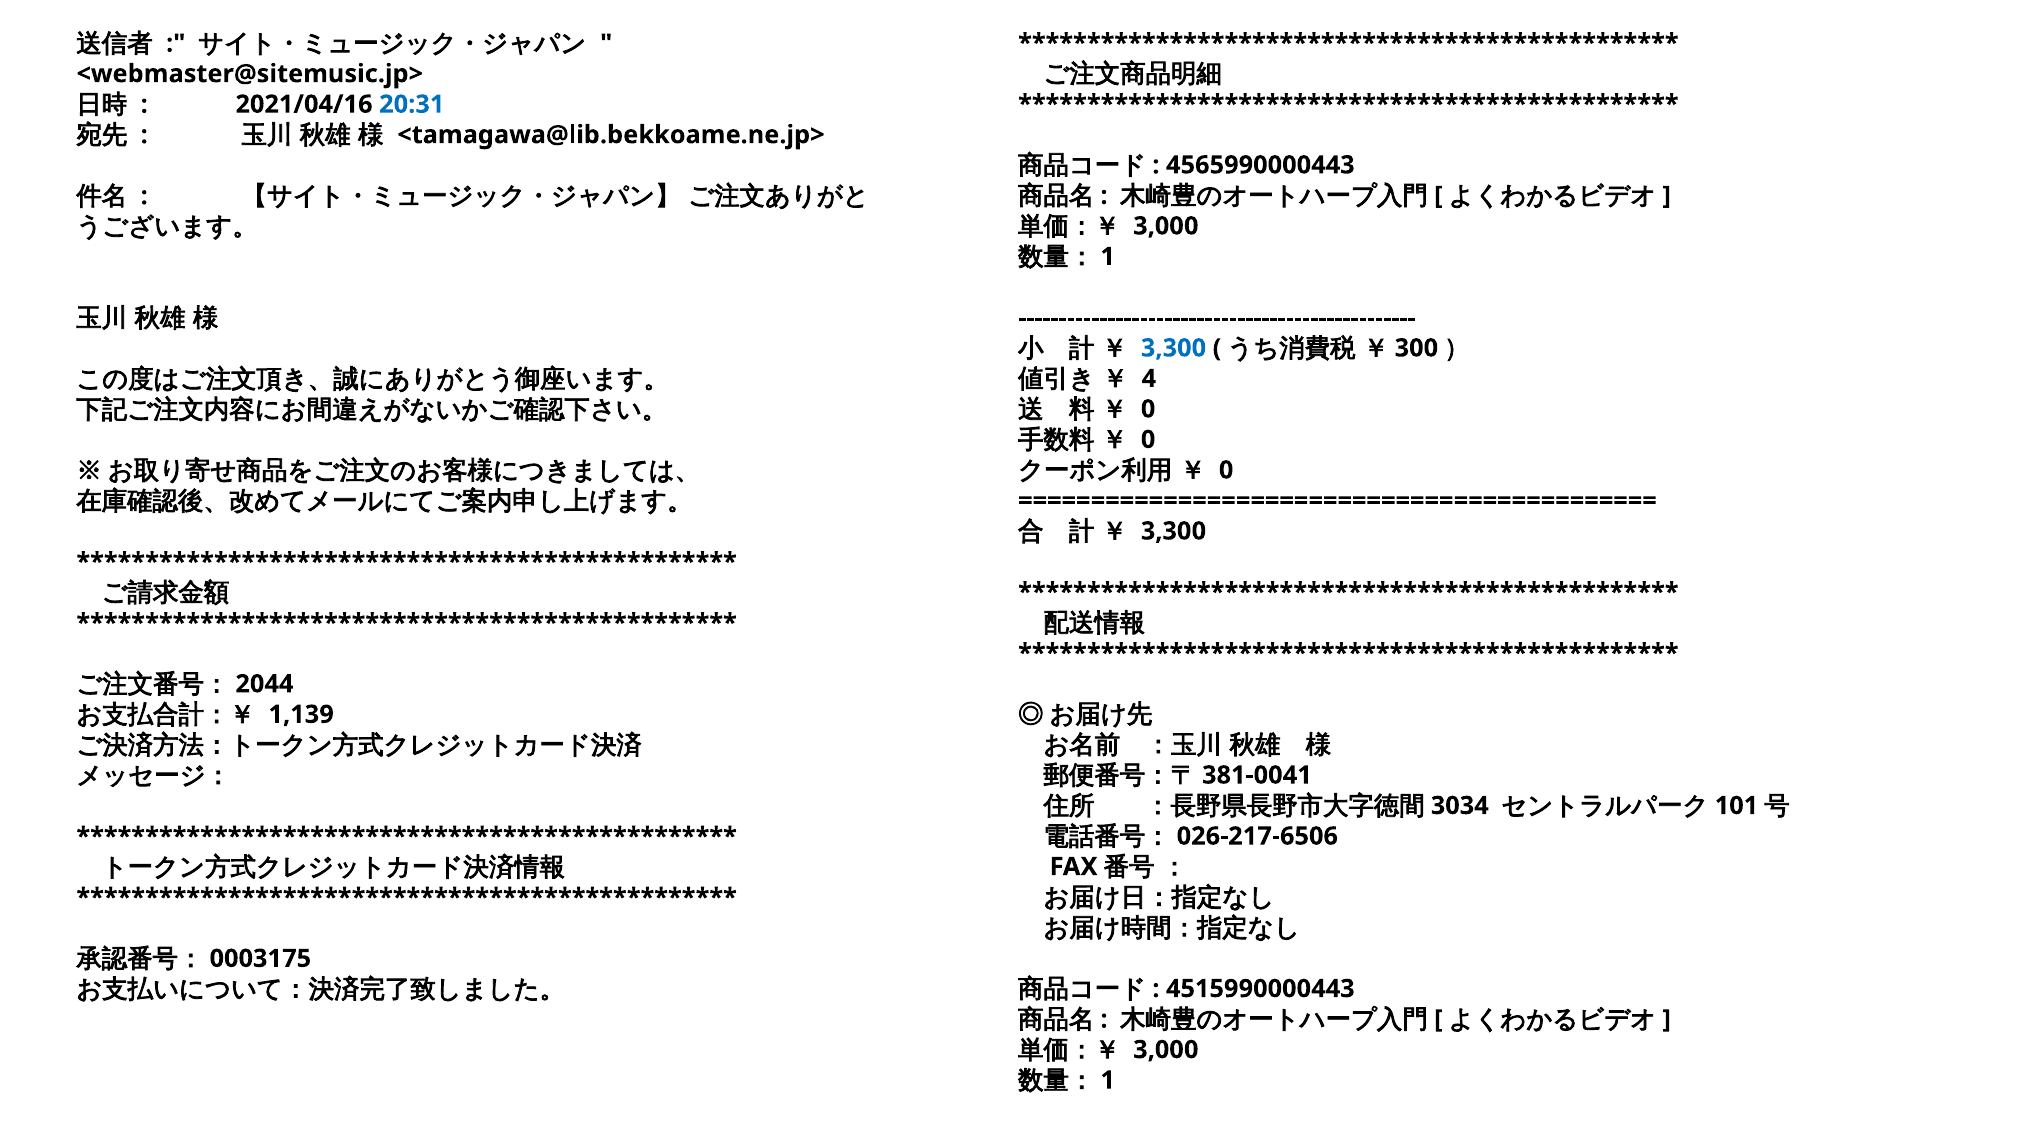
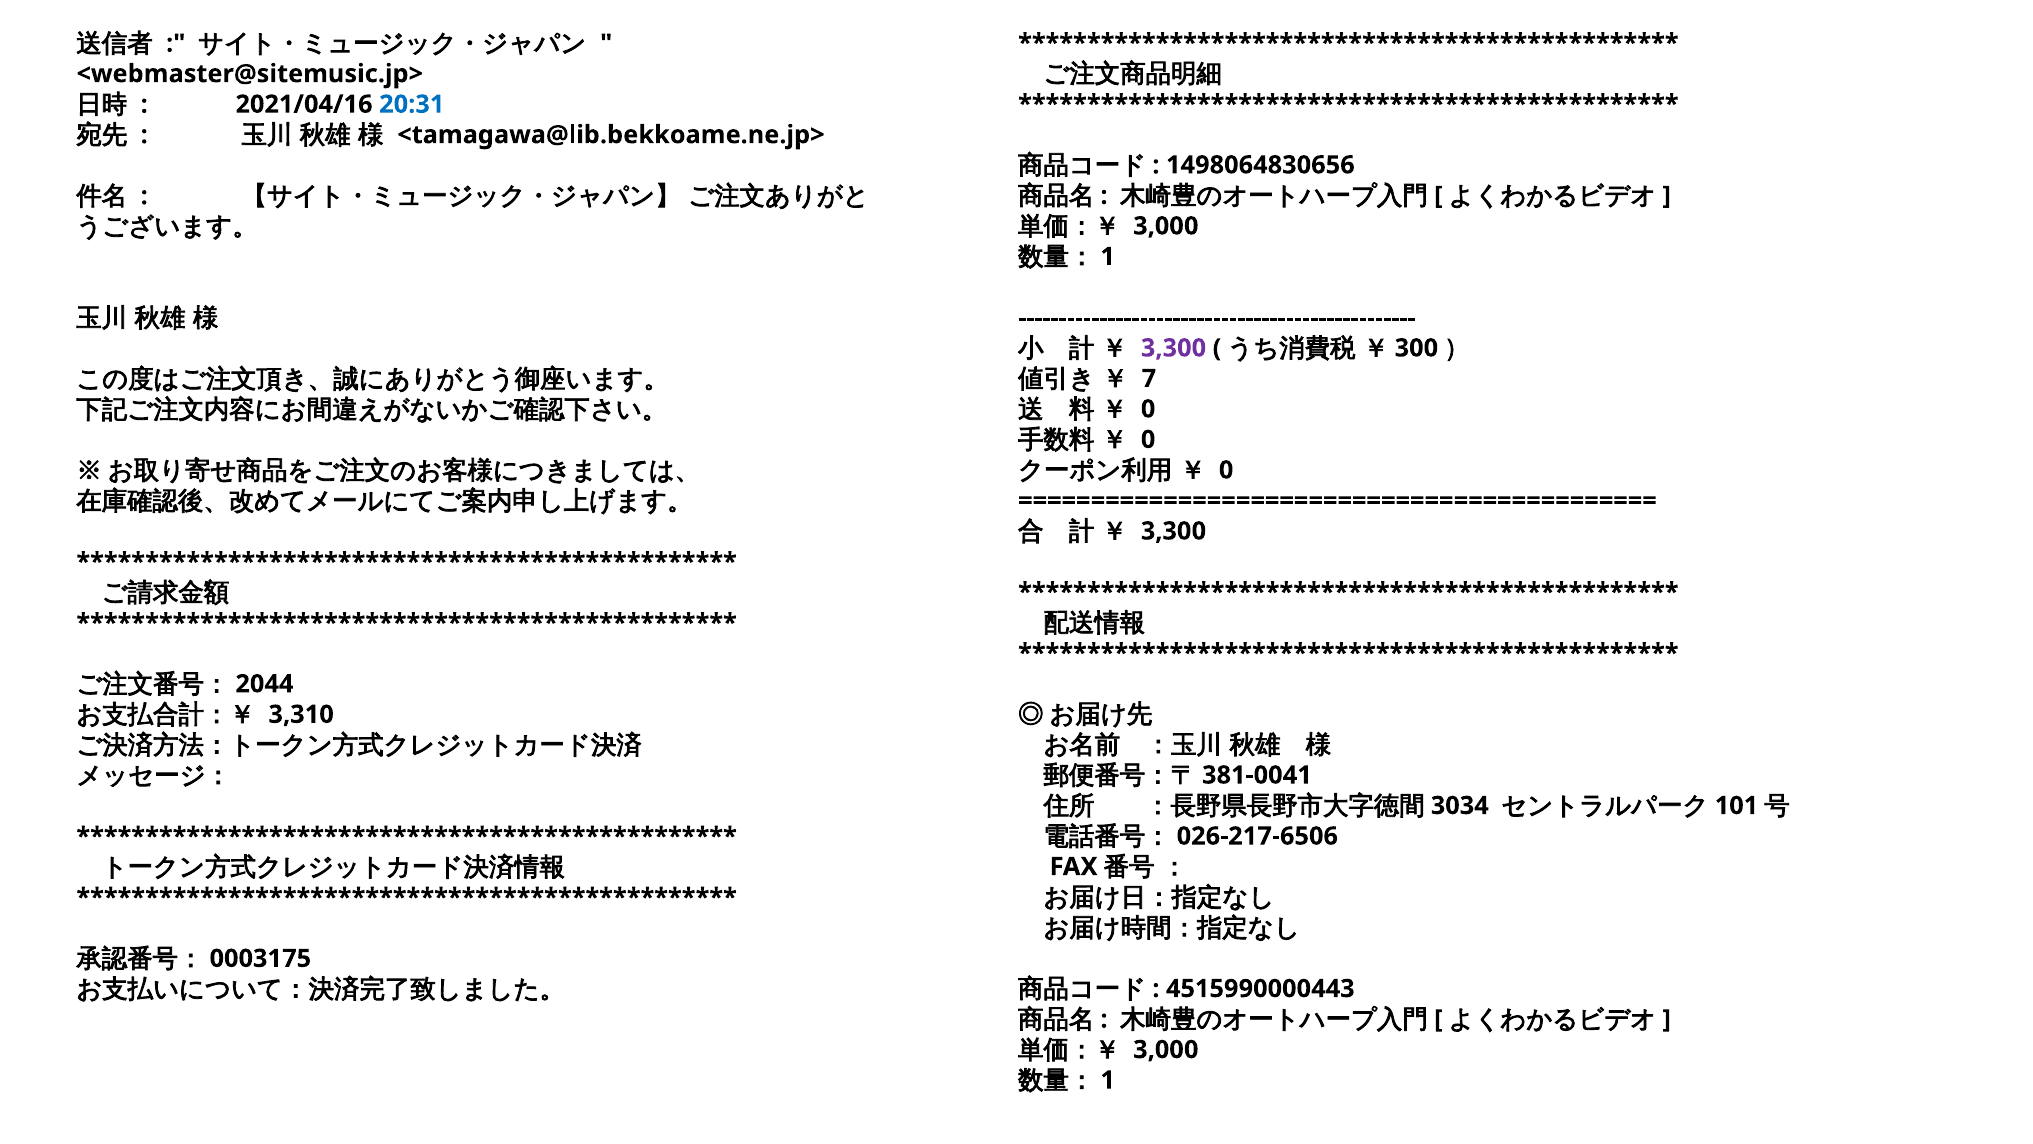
4565990000443: 4565990000443 -> 1498064830656 (1260, 165)
3,300 colour: blue -> purple (1173, 348)
4: 4 -> 7 (1149, 378)
1,139: 1,139 -> 3,310 (301, 714)
